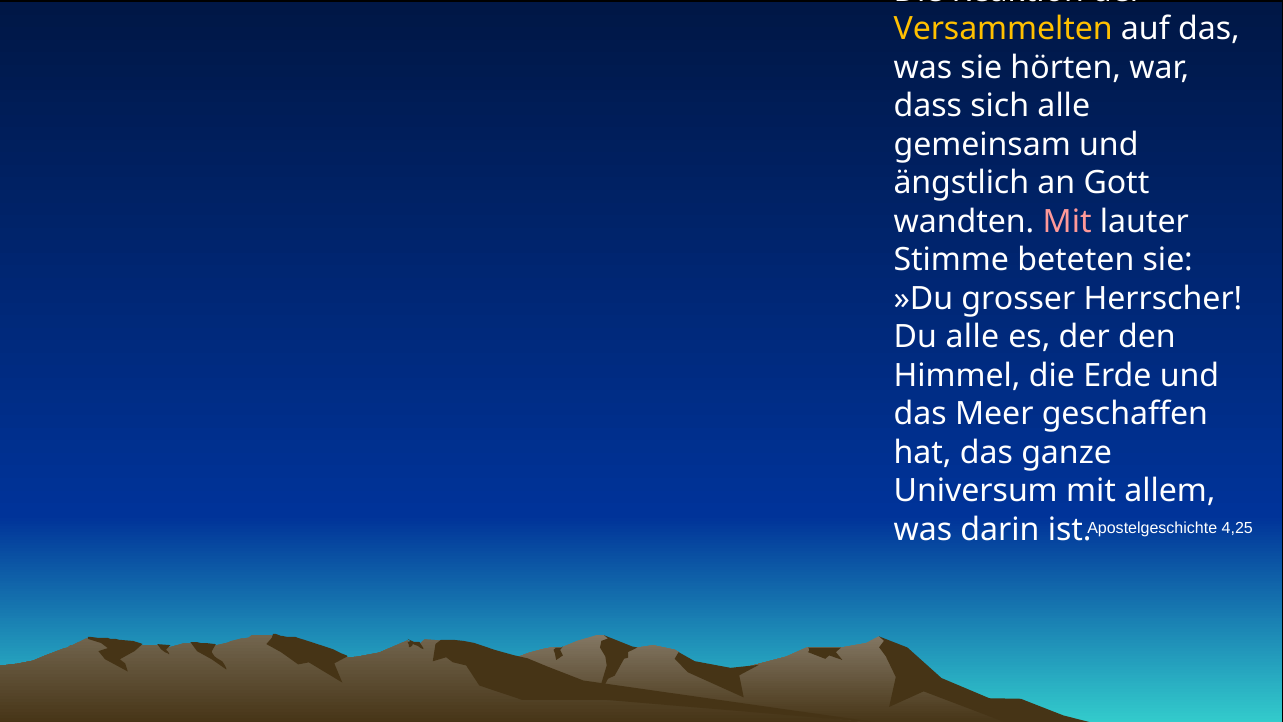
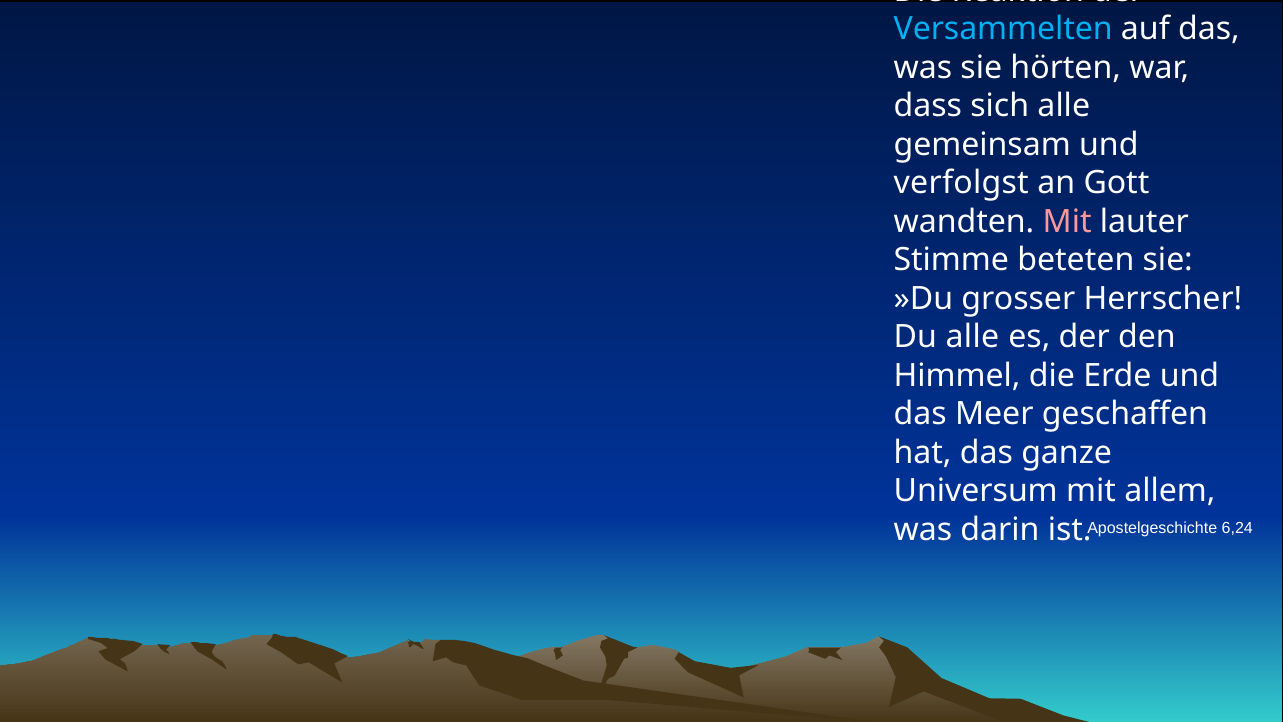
Versammelten colour: yellow -> light blue (1003, 29)
ängstlich: ängstlich -> verfolgst (961, 183)
4,25: 4,25 -> 6,24 (1237, 528)
